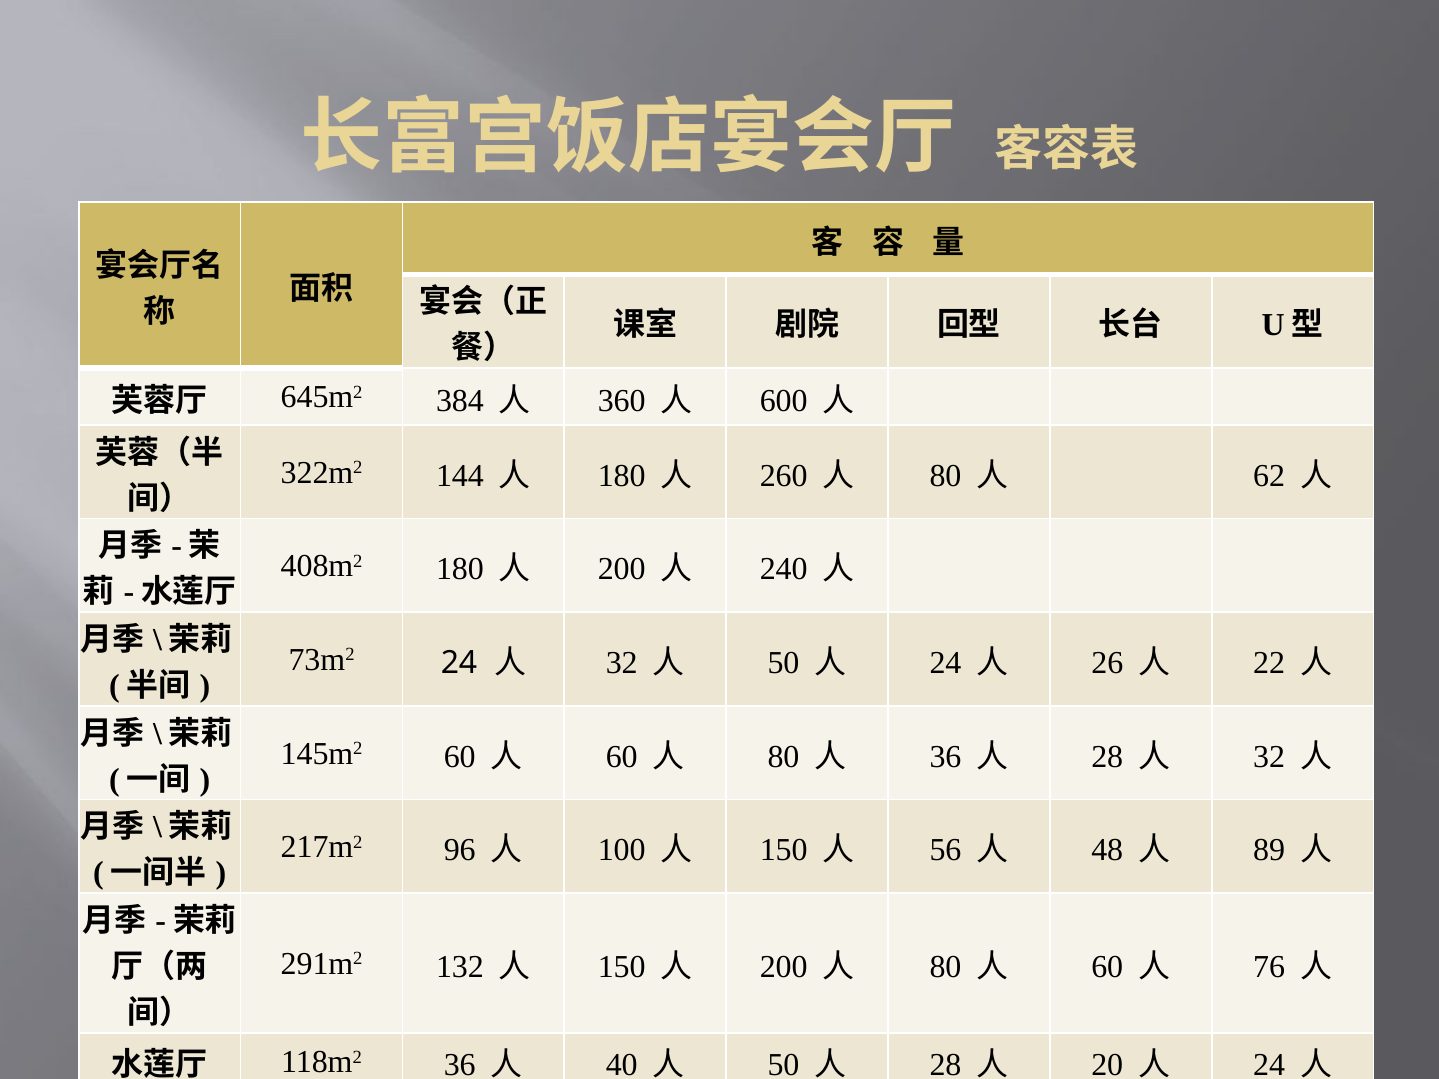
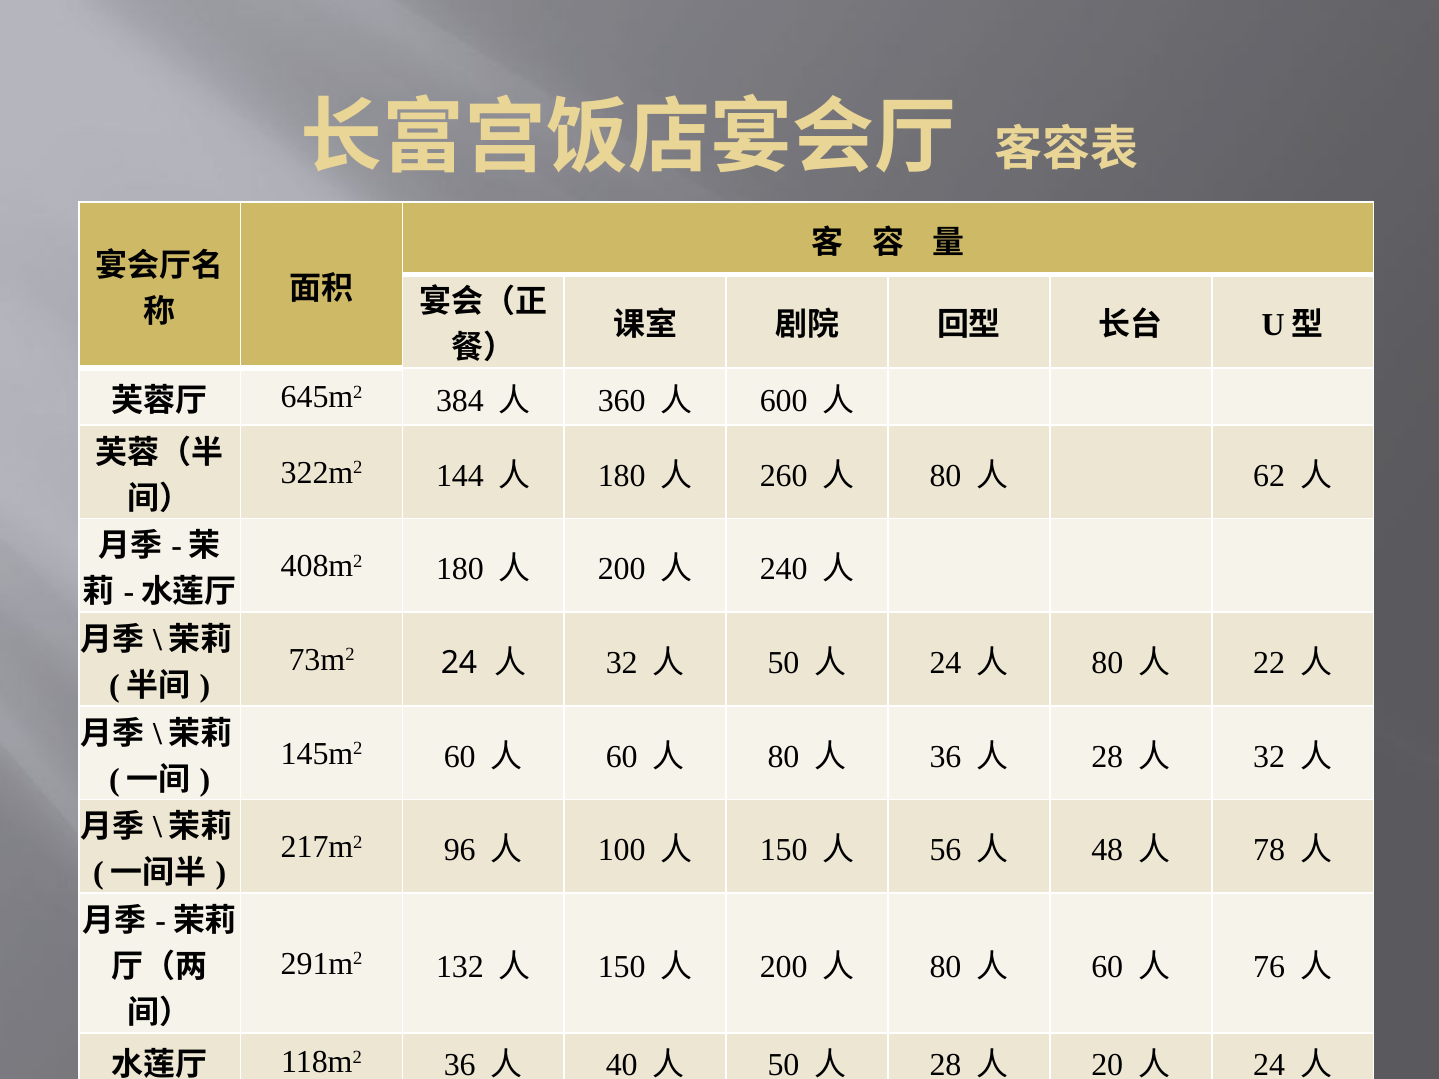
26: 26 -> 80 (1107, 663)
89: 89 -> 78 (1269, 850)
